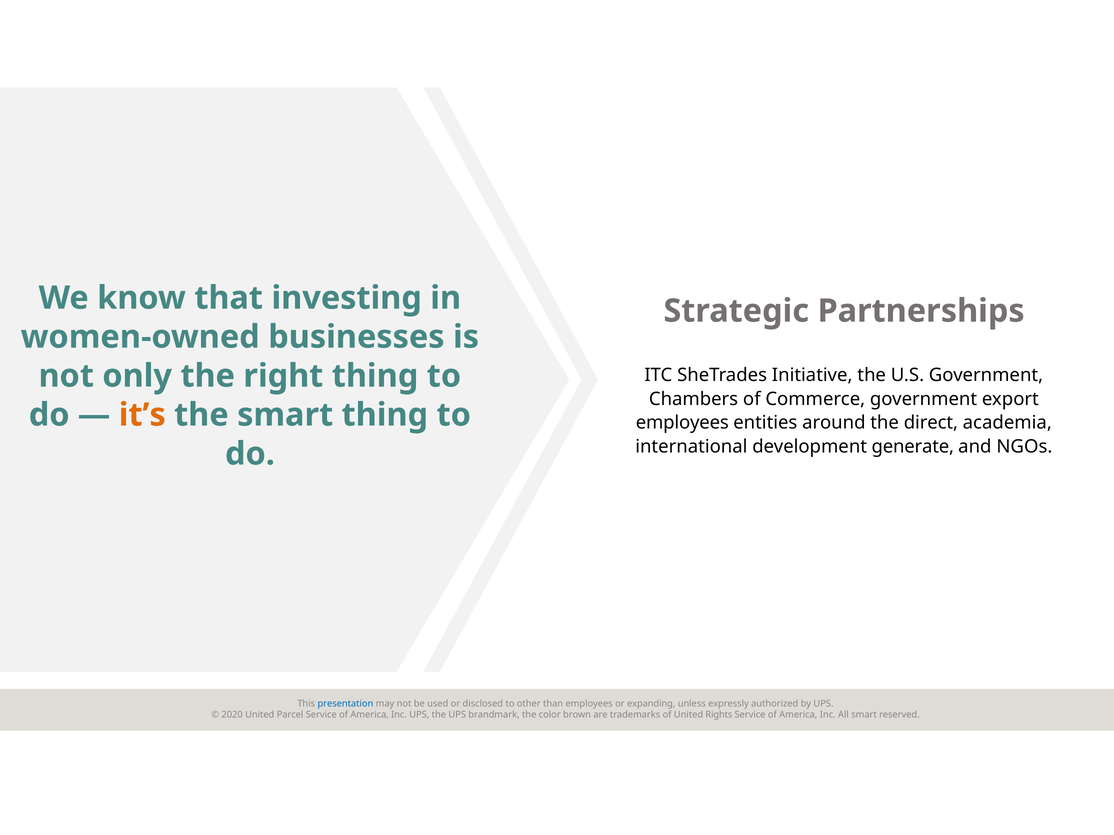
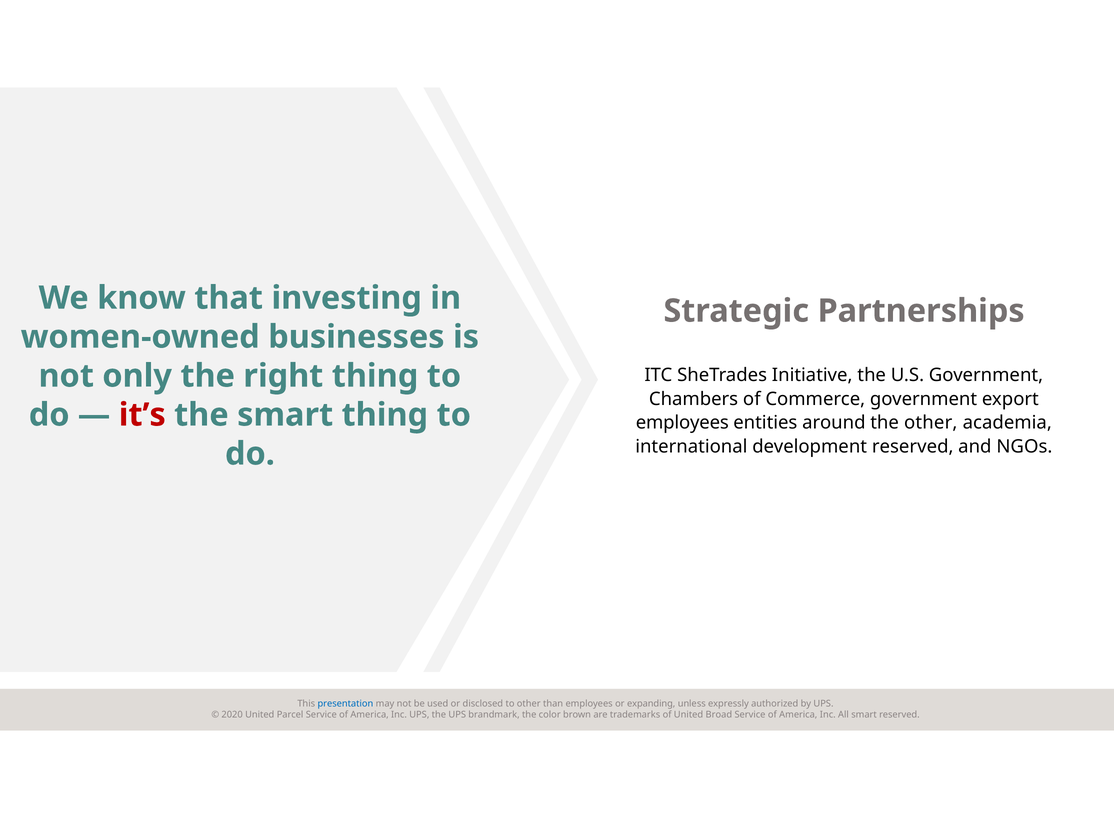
it’s colour: orange -> red (142, 415)
the direct: direct -> other (931, 423)
development generate: generate -> reserved (913, 447)
Rights: Rights -> Broad (719, 715)
